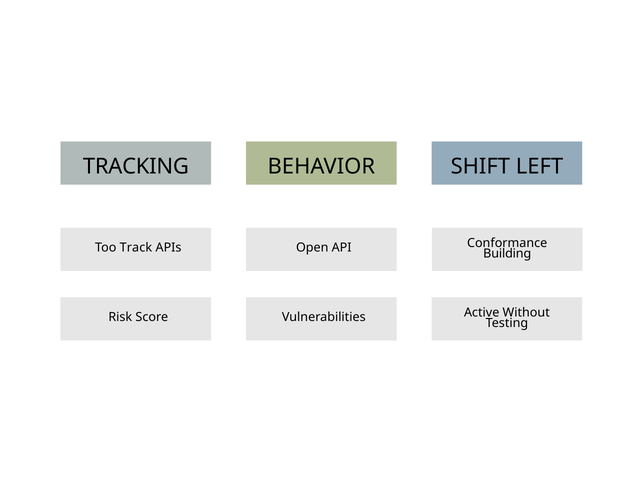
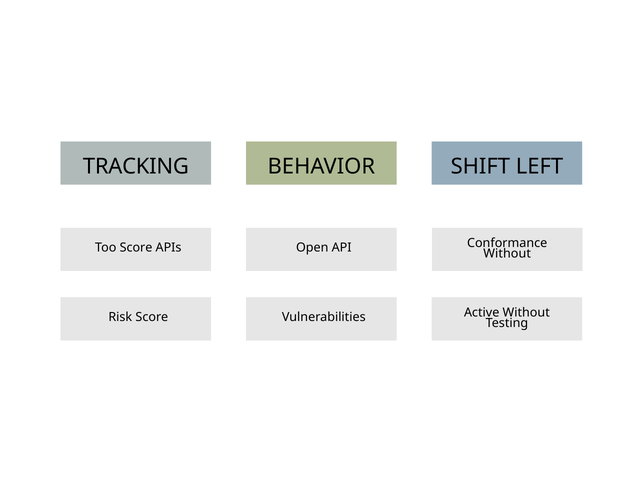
Too Track: Track -> Score (136, 248)
Building: Building -> Without (507, 254)
